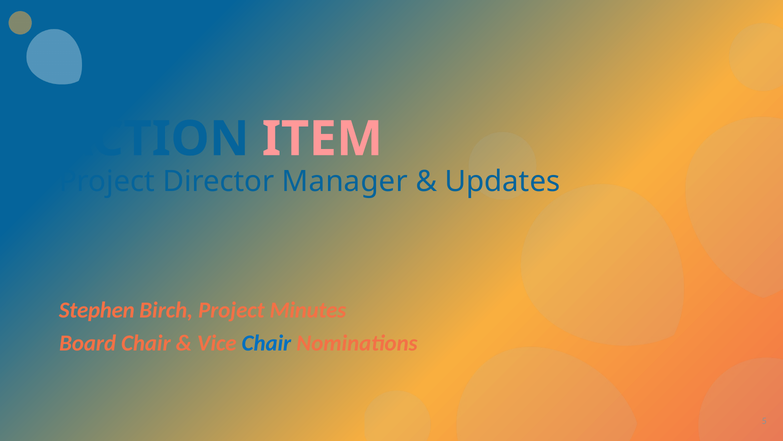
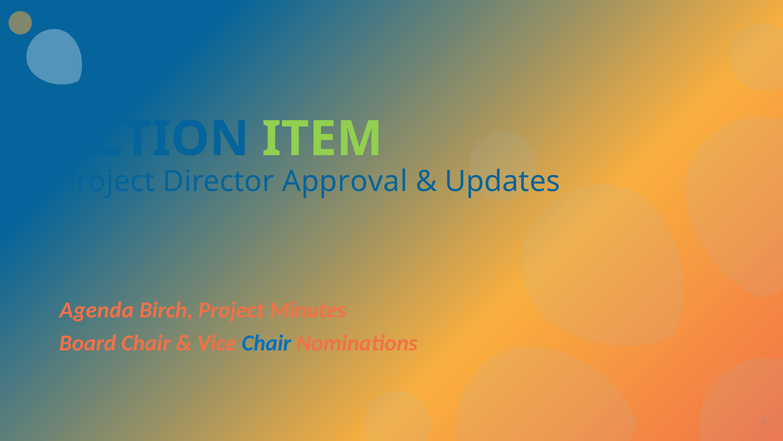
ITEM colour: pink -> light green (322, 139)
Manager: Manager -> Approval (345, 181)
Stephen: Stephen -> Agenda (97, 310)
